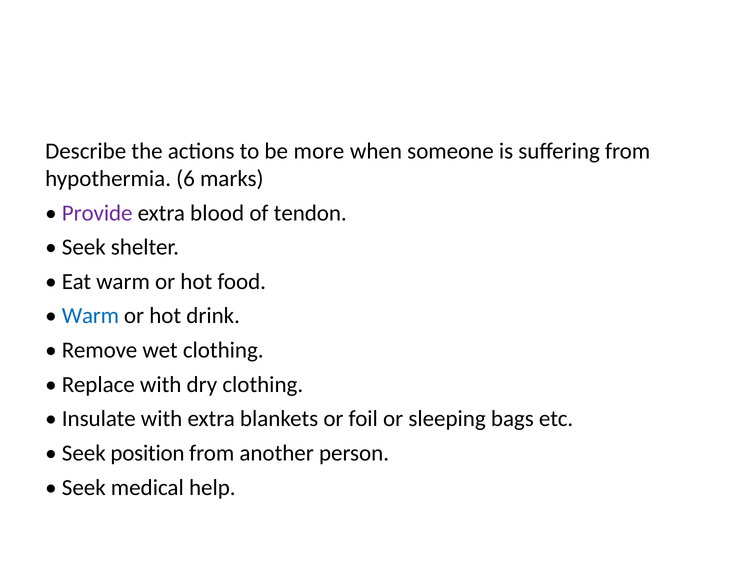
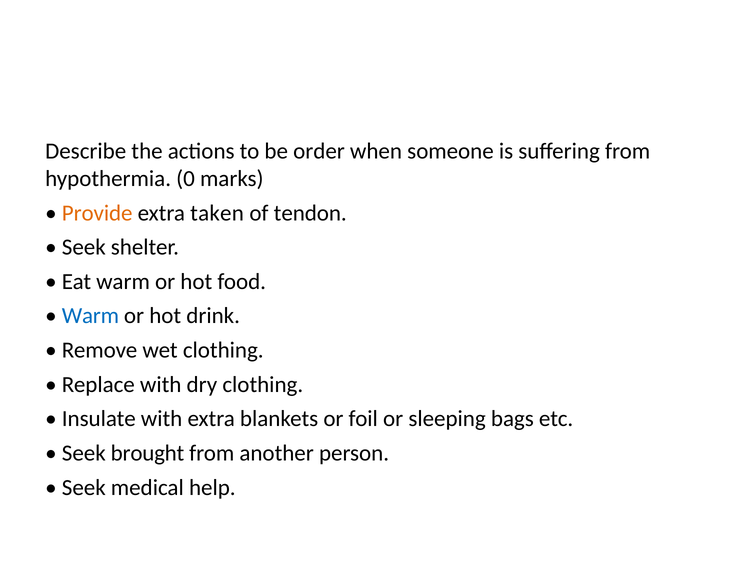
more: more -> order (319, 151)
6: 6 -> 0 (185, 179)
Provide colour: purple -> orange (97, 213)
blood: blood -> taken (217, 213)
position: position -> brought (148, 454)
